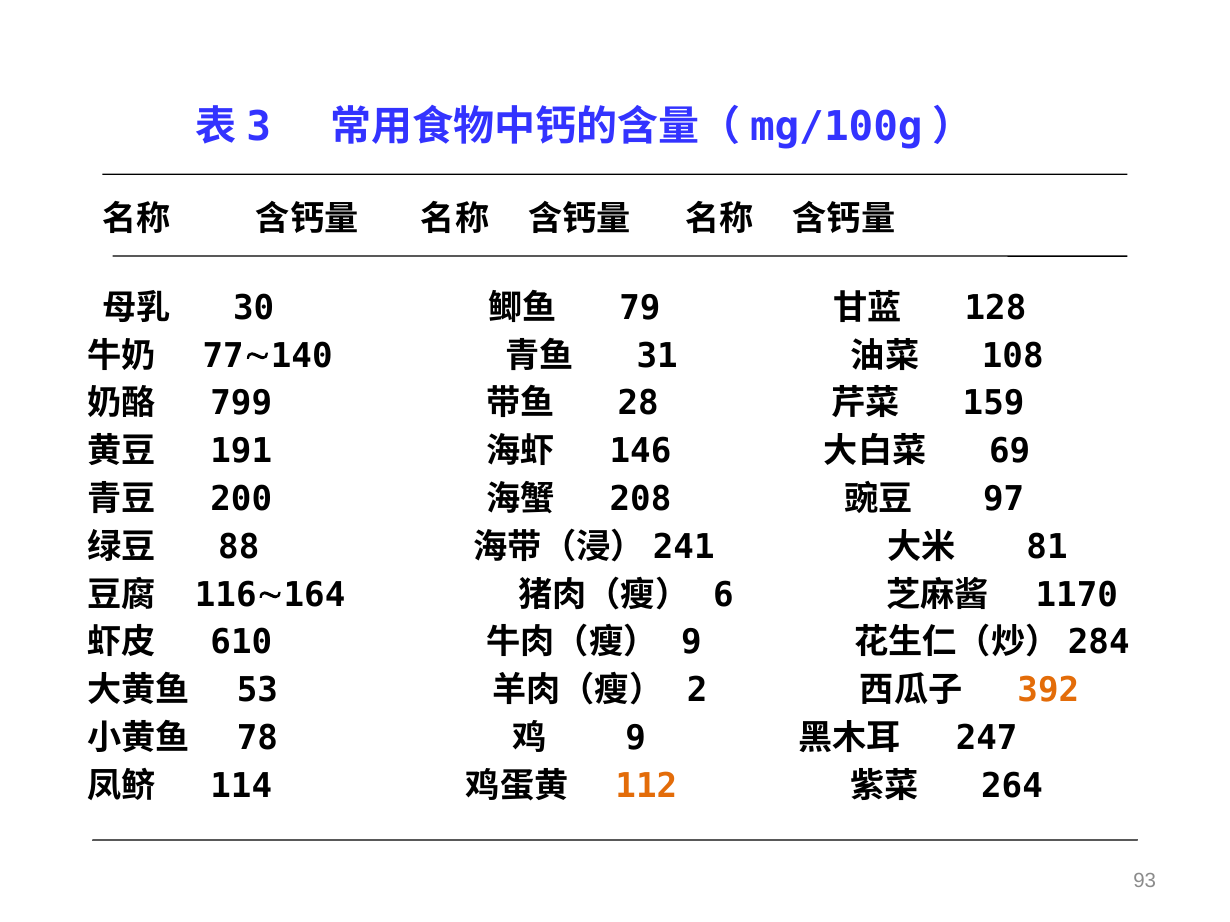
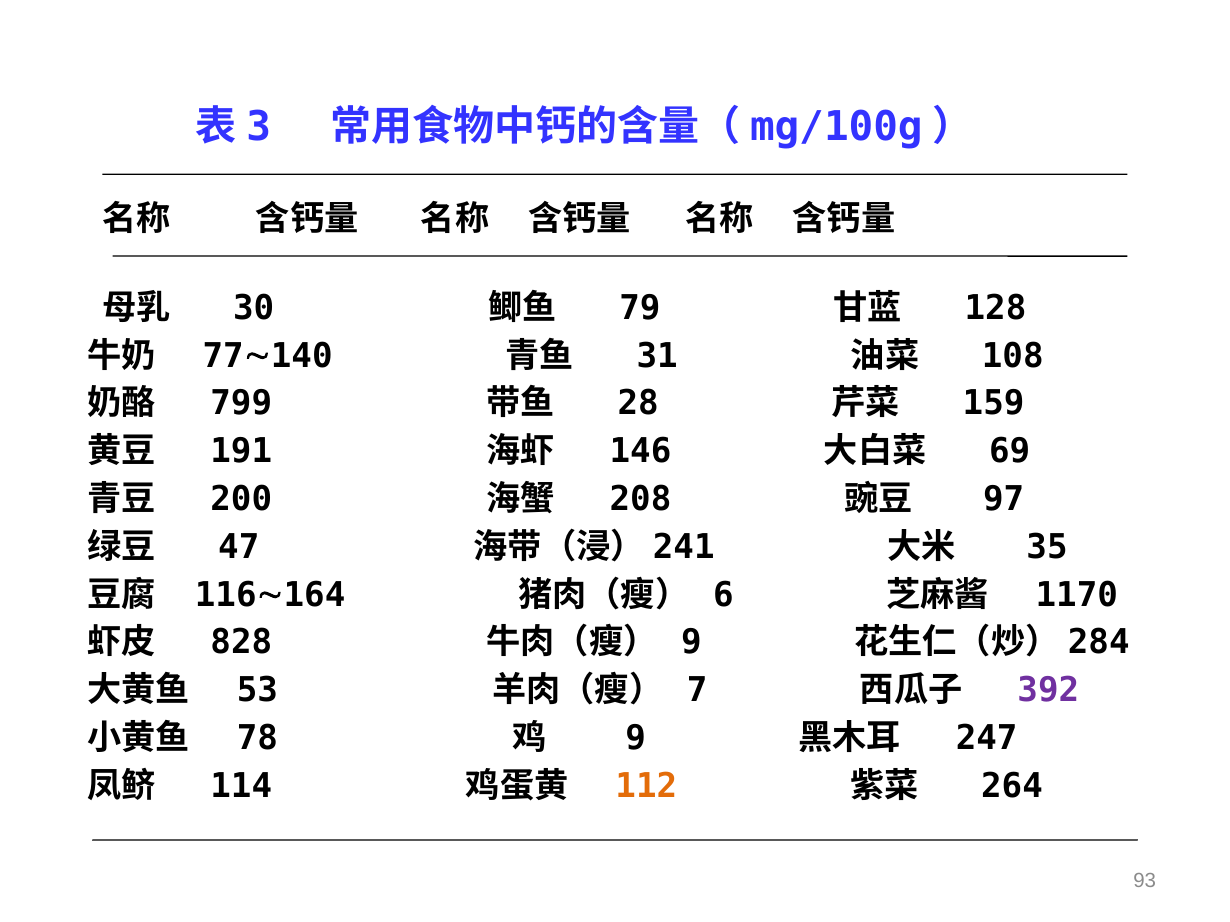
88: 88 -> 47 (239, 547)
81: 81 -> 35 (1047, 547)
610: 610 -> 828 (241, 643)
2: 2 -> 7 (697, 691)
392 colour: orange -> purple (1048, 691)
